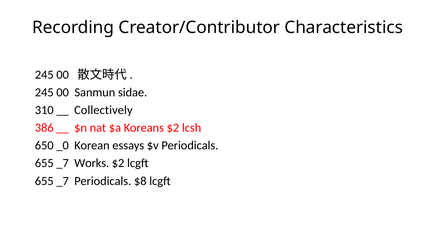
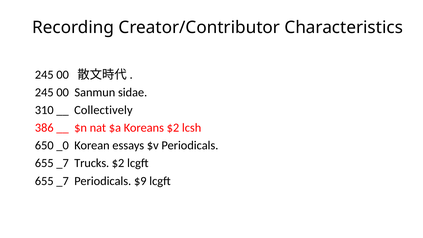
Works: Works -> Trucks (92, 163)
$8: $8 -> $9 (140, 181)
